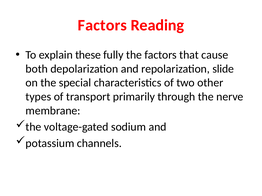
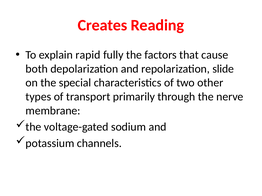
Factors: Factors -> Creates (102, 25)
these: these -> rapid (88, 55)
